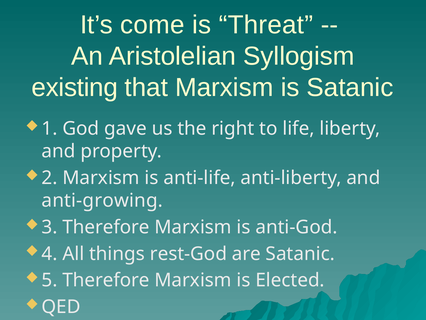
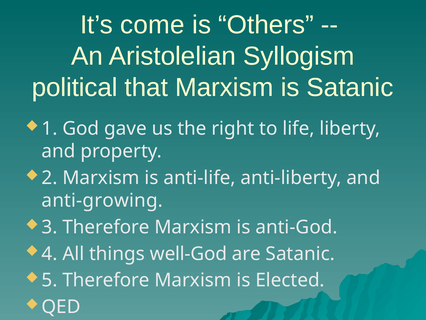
Threat: Threat -> Others (266, 25)
existing: existing -> political (75, 87)
rest-God: rest-God -> well-God (189, 253)
